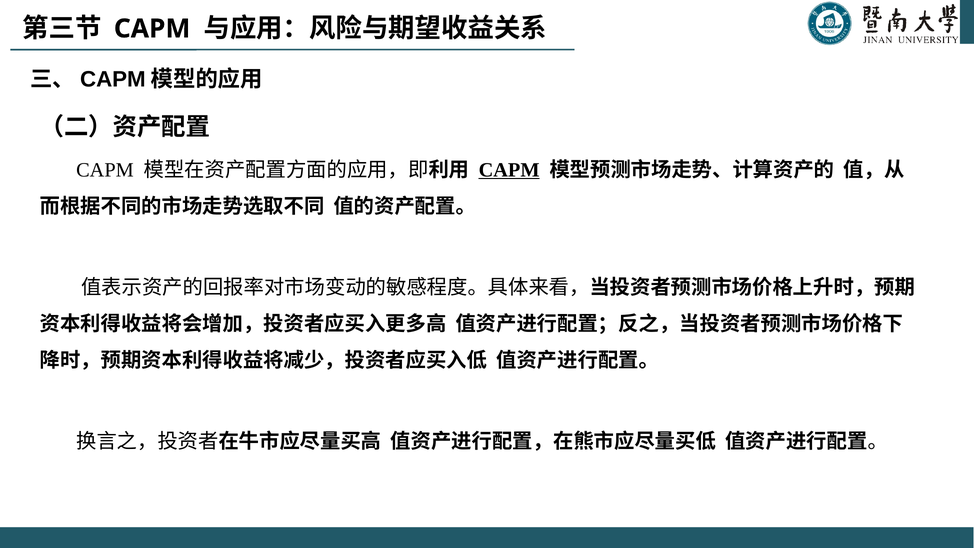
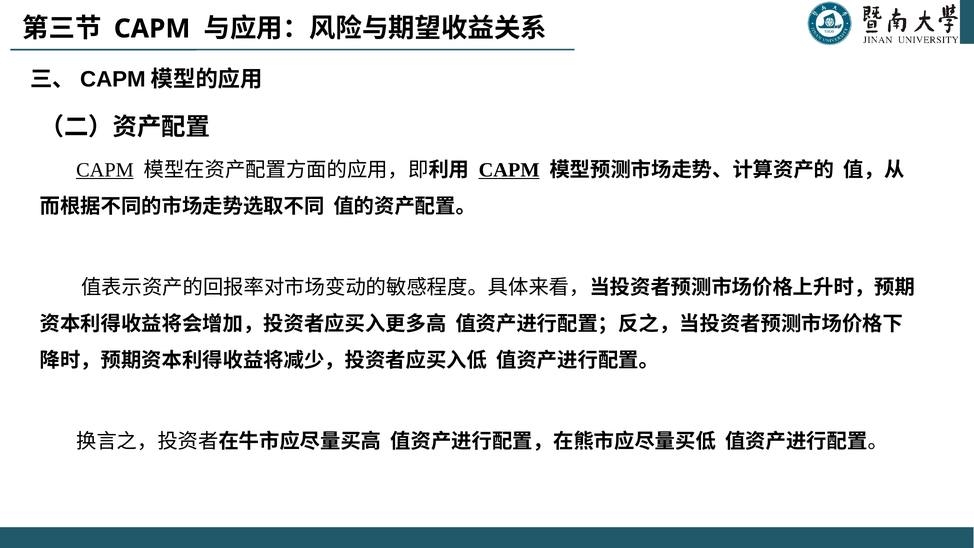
CAPM underline: none -> present (105, 170)
